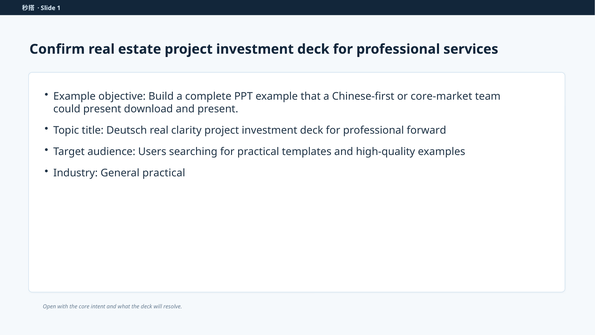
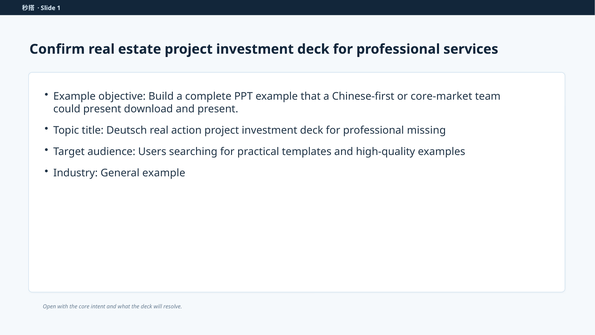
clarity: clarity -> action (186, 130)
forward: forward -> missing (426, 130)
General practical: practical -> example (164, 173)
